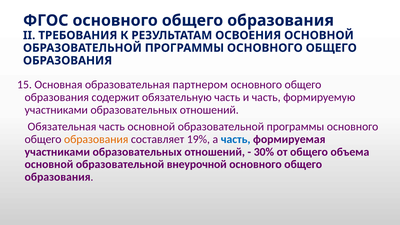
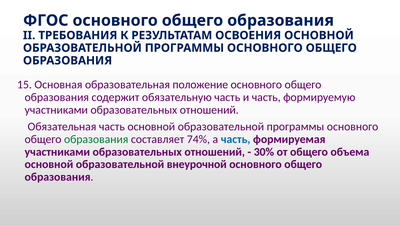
партнером: партнером -> положение (200, 85)
образования colour: orange -> green (96, 139)
19%: 19% -> 74% (198, 139)
